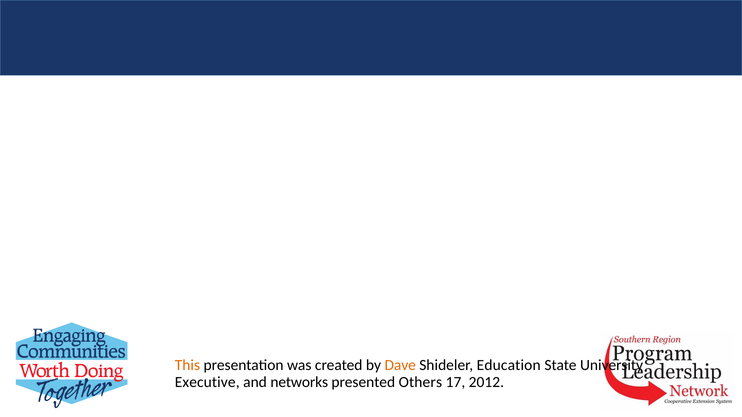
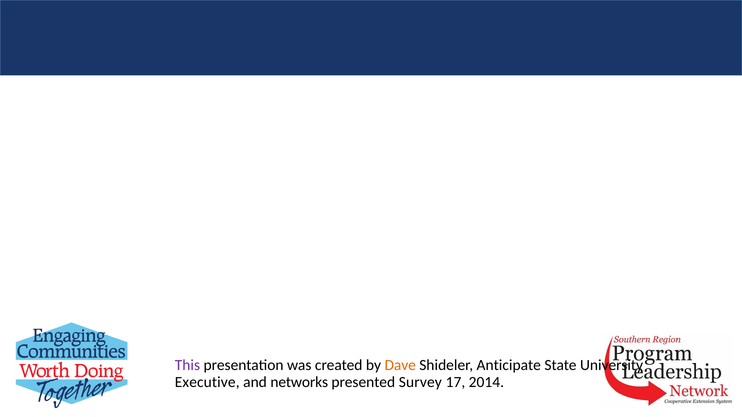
This colour: orange -> purple (187, 366)
Education: Education -> Anticipate (509, 366)
Others: Others -> Survey (420, 382)
2012: 2012 -> 2014 (486, 382)
